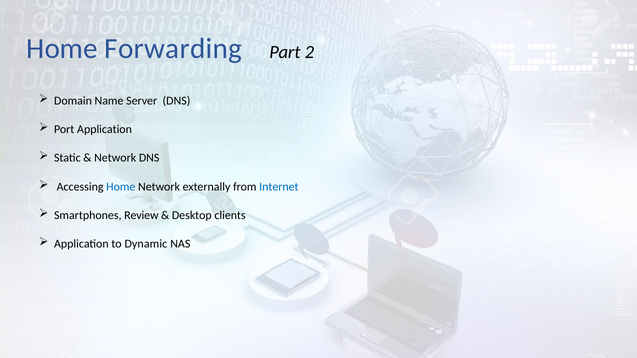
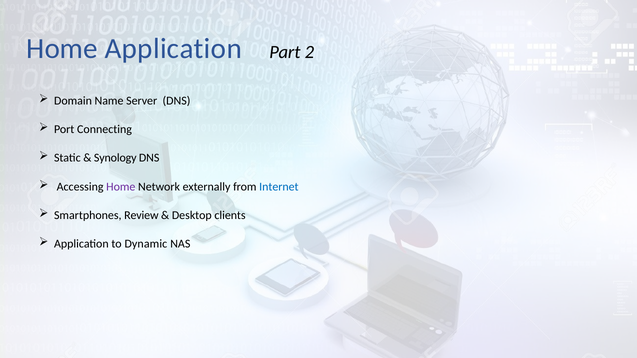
Home Forwarding: Forwarding -> Application (173, 49)
Port Application: Application -> Connecting (105, 129)
Network: Network -> Synology (115, 158)
Home colour: blue -> purple (121, 187)
